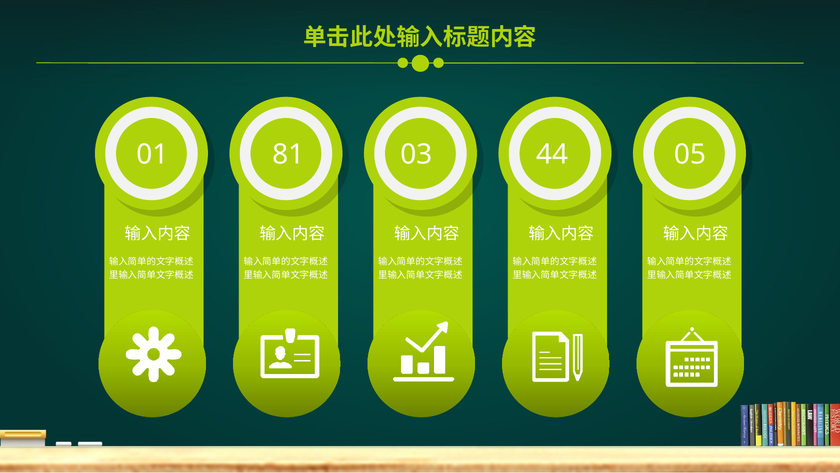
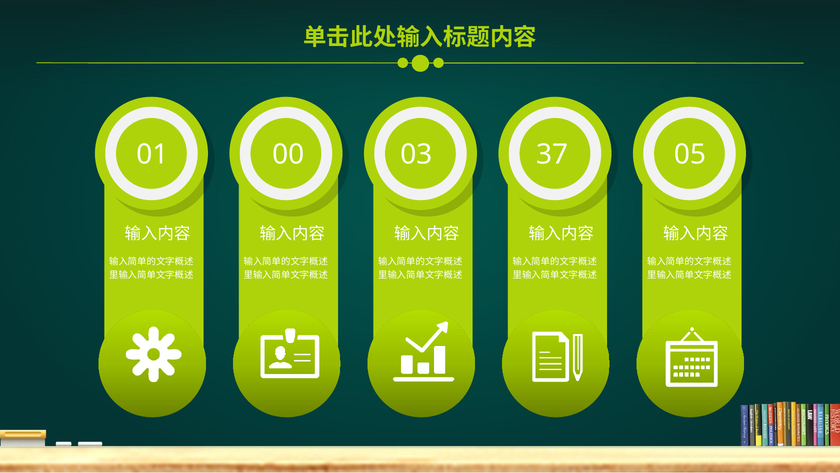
81: 81 -> 00 (288, 154)
44: 44 -> 37 (552, 154)
